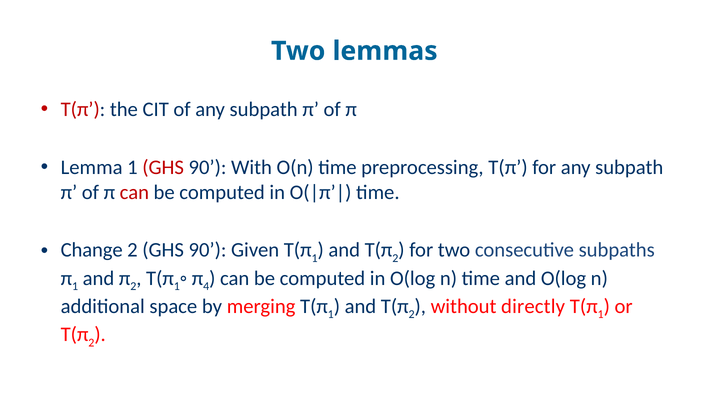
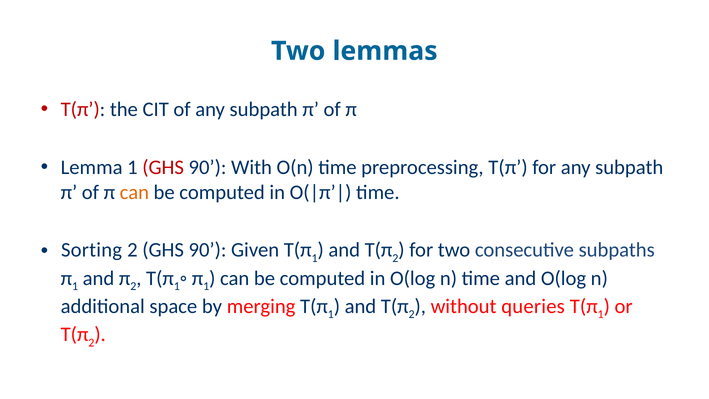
can colour: red -> orange (134, 192)
Change: Change -> Sorting (92, 250)
4: 4 -> 1 (206, 286)
directly: directly -> queries (533, 306)
